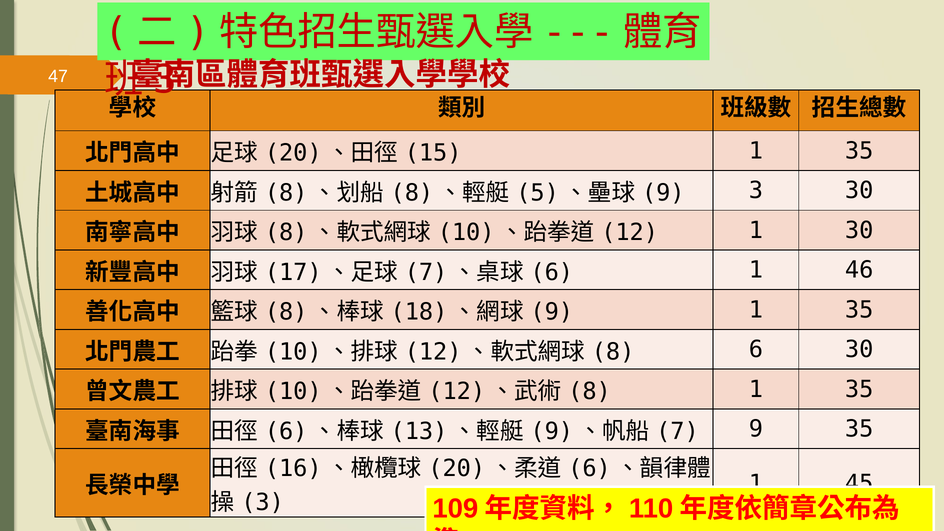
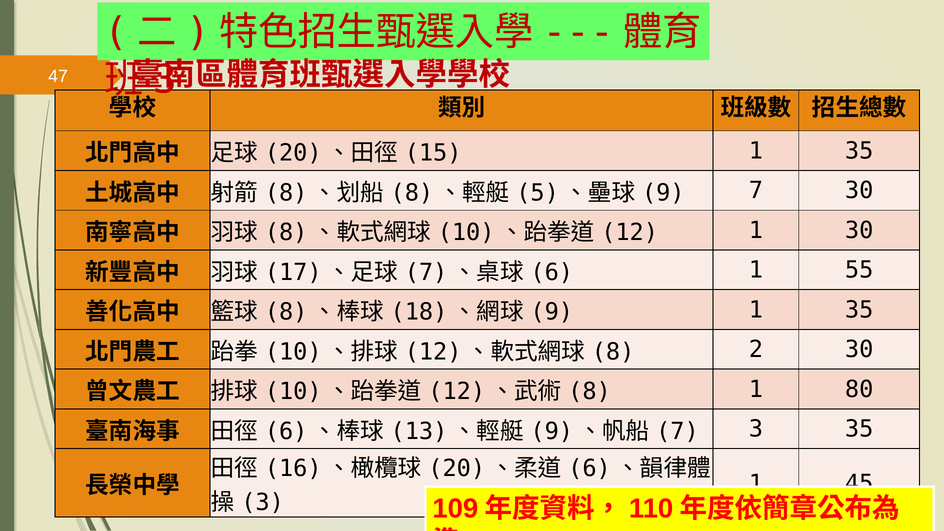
3: 3 -> 7 (756, 191)
46: 46 -> 55 (859, 270)
6: 6 -> 2 (756, 350)
35: 35 -> 80 (859, 389)
9: 9 -> 3 (756, 429)
